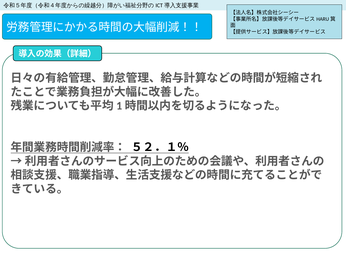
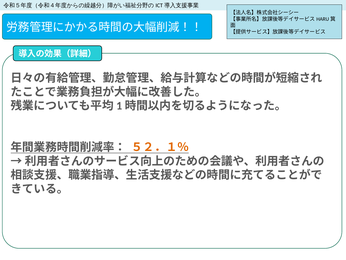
５２．１％ colour: black -> orange (160, 147)
